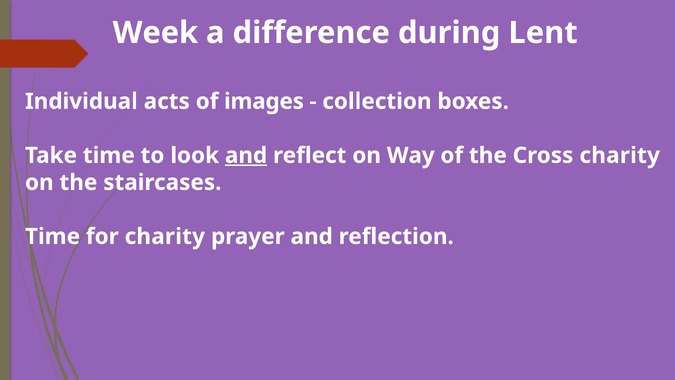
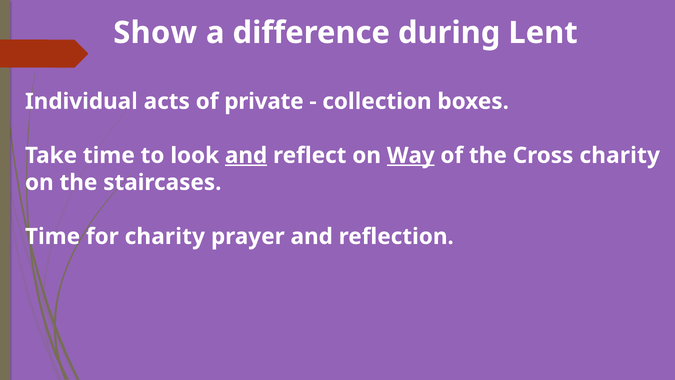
Week: Week -> Show (155, 33)
images: images -> private (264, 101)
Way underline: none -> present (411, 155)
